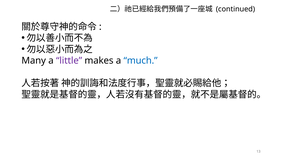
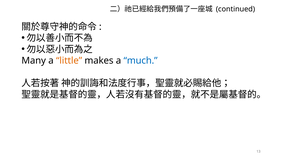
little colour: purple -> orange (69, 61)
